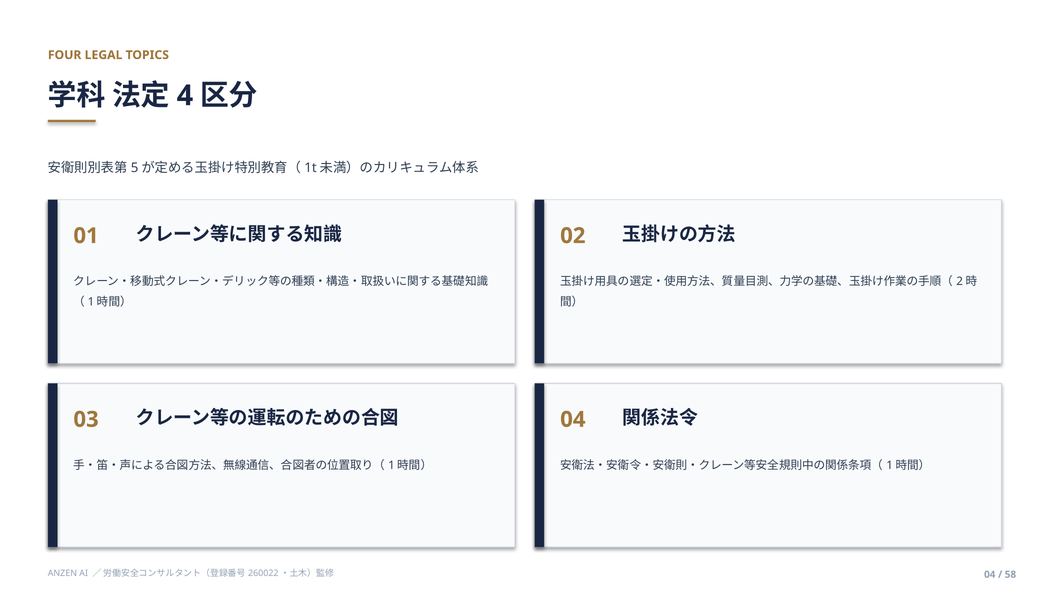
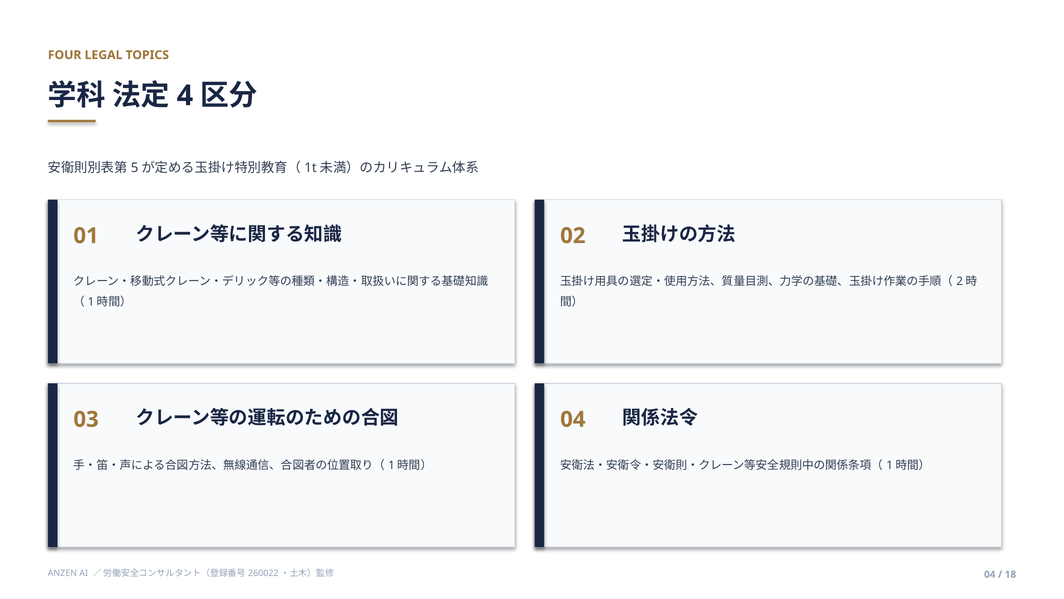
58: 58 -> 18 (1010, 574)
